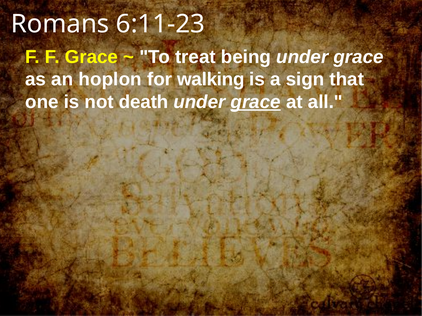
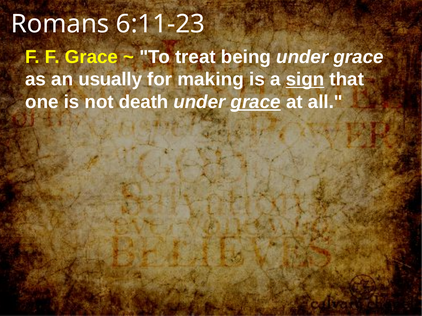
hoplon: hoplon -> usually (110, 80)
walking: walking -> making (211, 80)
sign underline: none -> present (305, 80)
